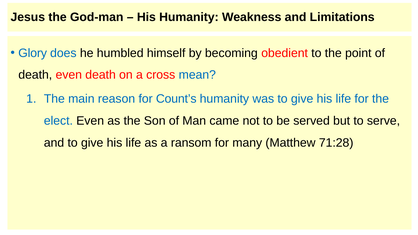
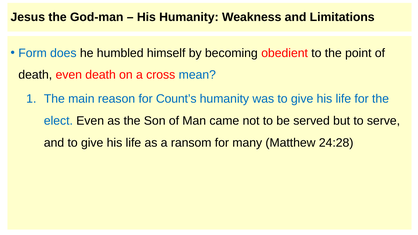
Glory: Glory -> Form (33, 53)
71:28: 71:28 -> 24:28 (336, 143)
